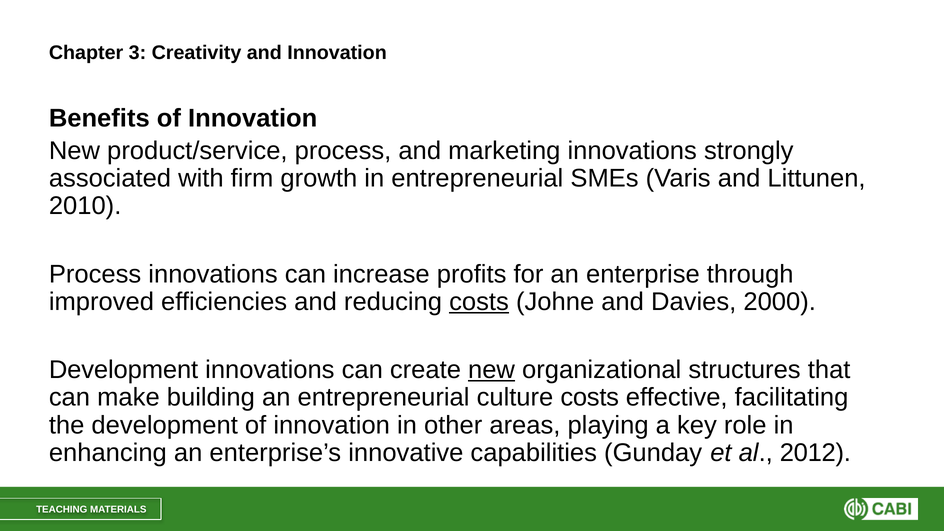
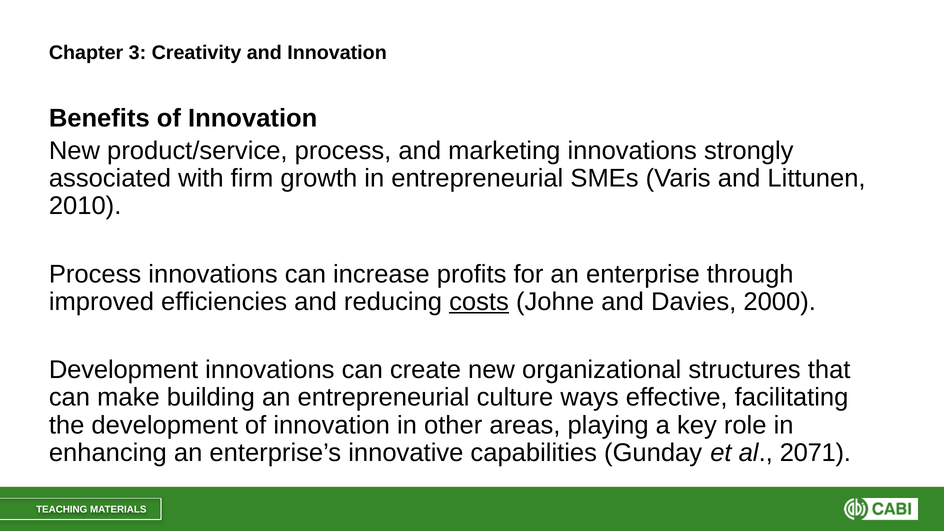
new underline: present -> none (492, 370)
culture costs: costs -> ways (590, 398)
2012: 2012 -> 2071 (815, 453)
